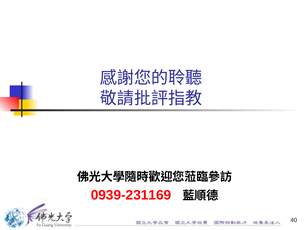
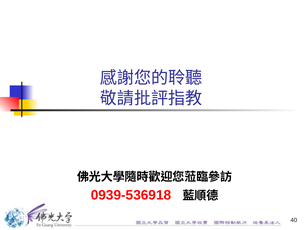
0939-231169: 0939-231169 -> 0939-536918 (131, 195)
